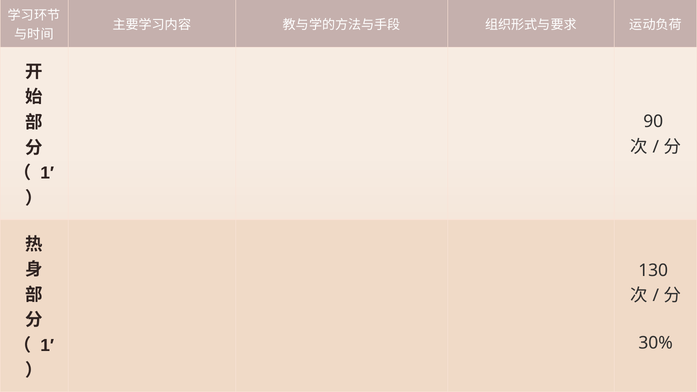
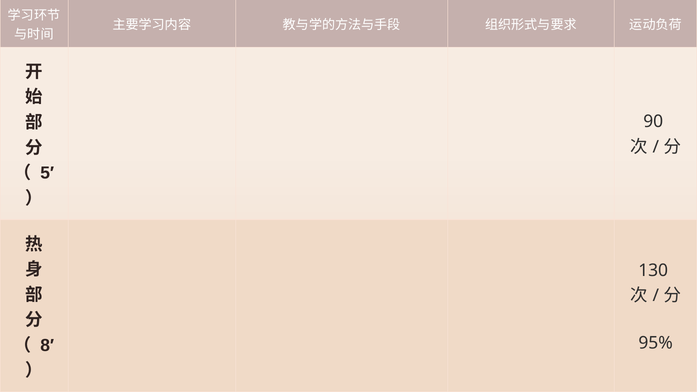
1′: 1′ -> 5′ (47, 173)
30%: 30% -> 95% (656, 343)
1′: 1′ -> 8′ (47, 346)
